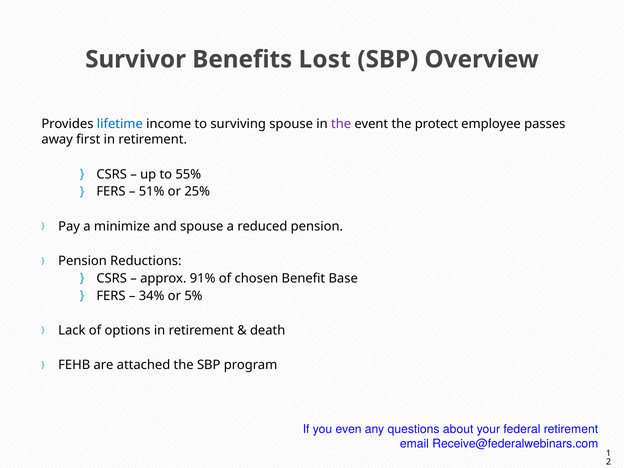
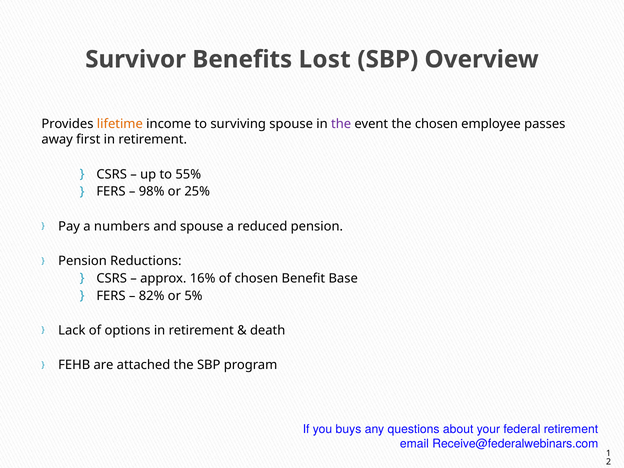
lifetime colour: blue -> orange (120, 124)
the protect: protect -> chosen (436, 124)
51%: 51% -> 98% (152, 192)
minimize: minimize -> numbers (122, 226)
91%: 91% -> 16% (203, 278)
34%: 34% -> 82% (152, 296)
even: even -> buys (349, 429)
